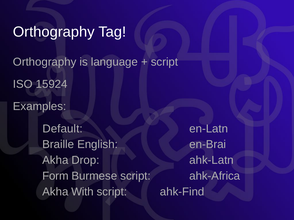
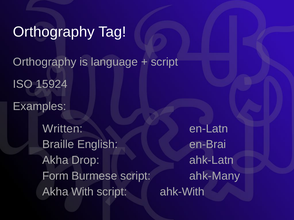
Default: Default -> Written (63, 129)
ahk-Africa: ahk-Africa -> ahk-Many (215, 176)
ahk-Find: ahk-Find -> ahk-With (182, 192)
